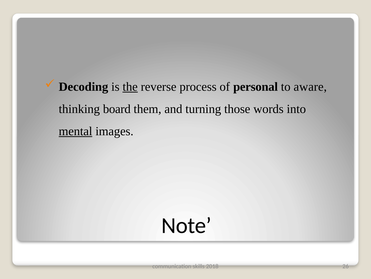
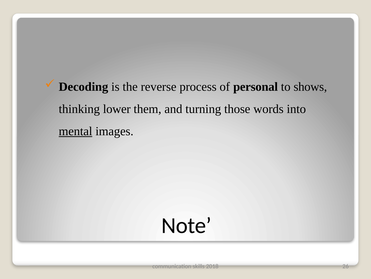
the underline: present -> none (130, 87)
aware: aware -> shows (310, 87)
board: board -> lower (117, 109)
